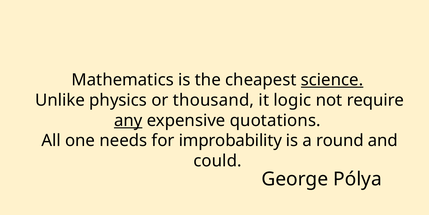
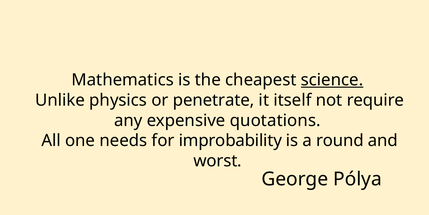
thousand: thousand -> penetrate (214, 100)
logic: logic -> itself (292, 100)
any underline: present -> none (128, 120)
could: could -> worst (218, 161)
